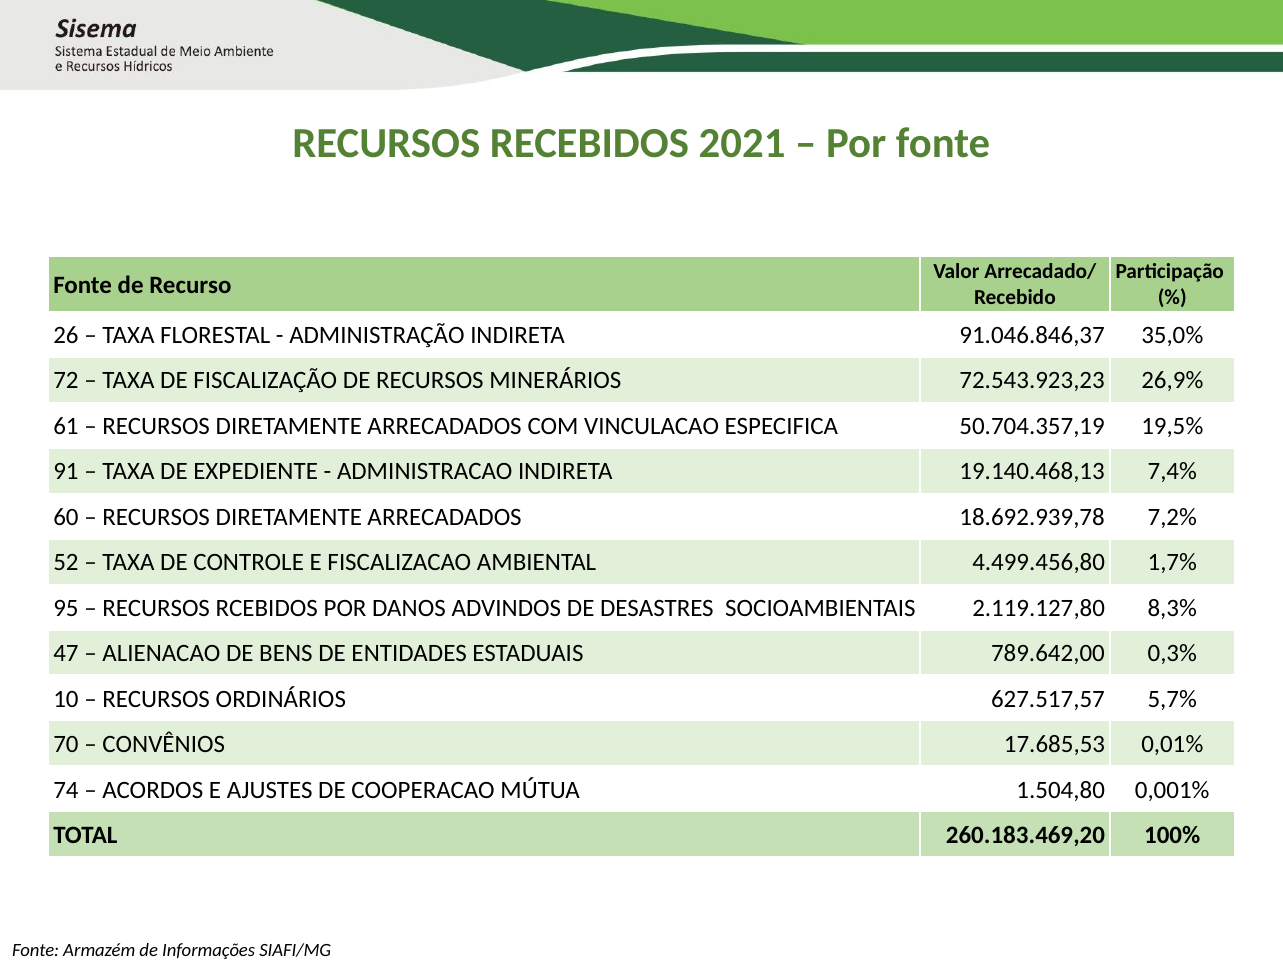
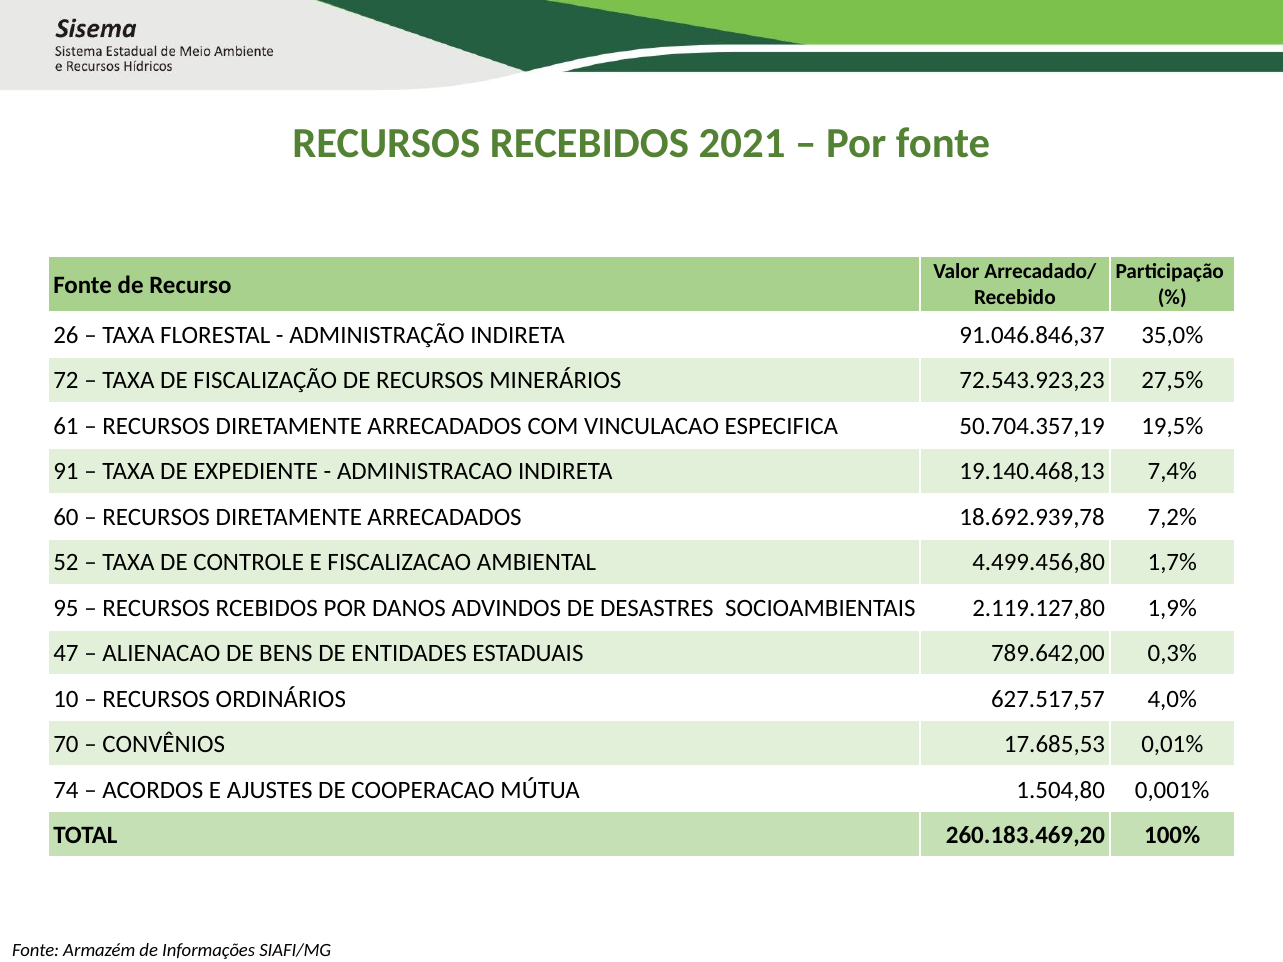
26,9%: 26,9% -> 27,5% (1172, 381)
8,3%: 8,3% -> 1,9% (1172, 608)
5,7%: 5,7% -> 4,0% (1172, 699)
